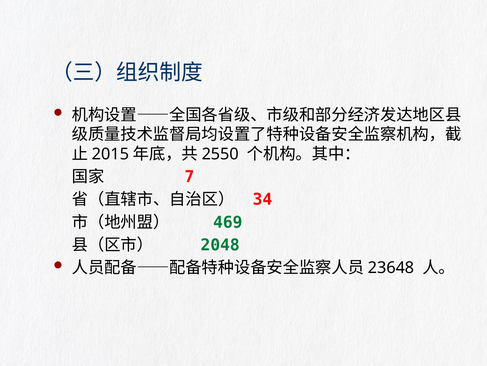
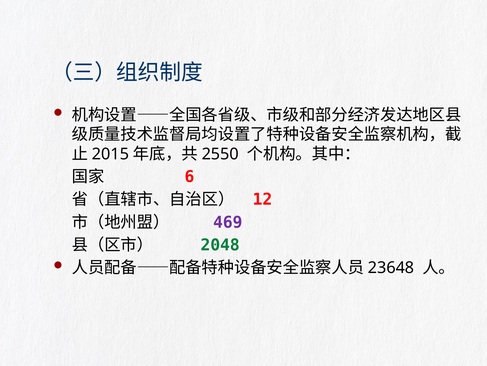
7: 7 -> 6 (189, 176)
34: 34 -> 12 (262, 199)
469 colour: green -> purple (228, 222)
